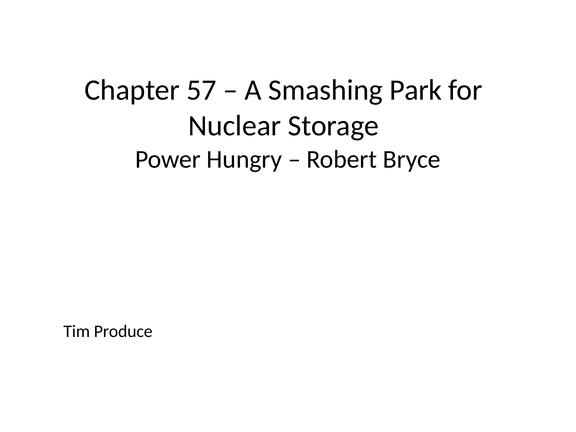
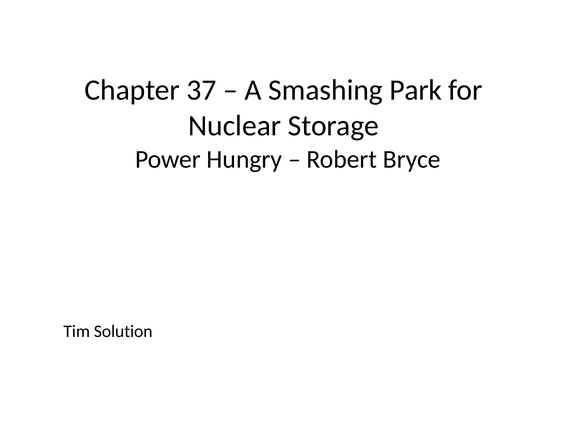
57: 57 -> 37 (202, 90)
Produce: Produce -> Solution (123, 331)
